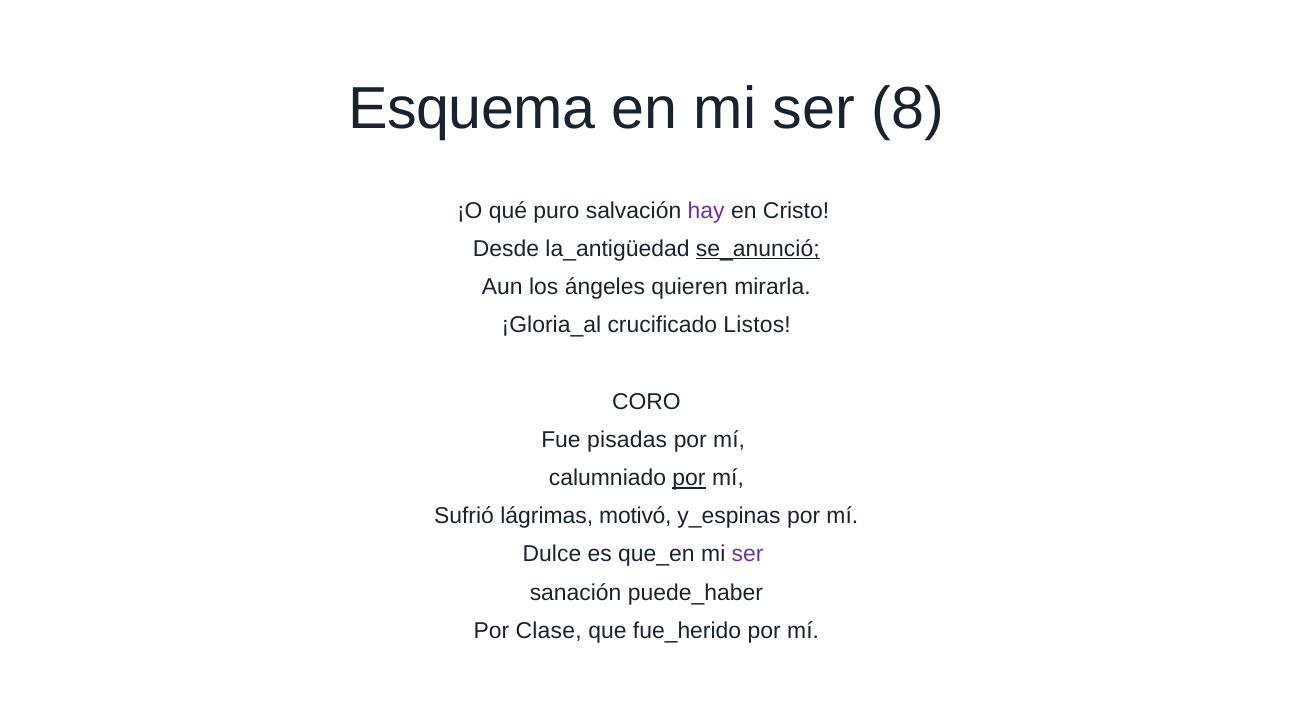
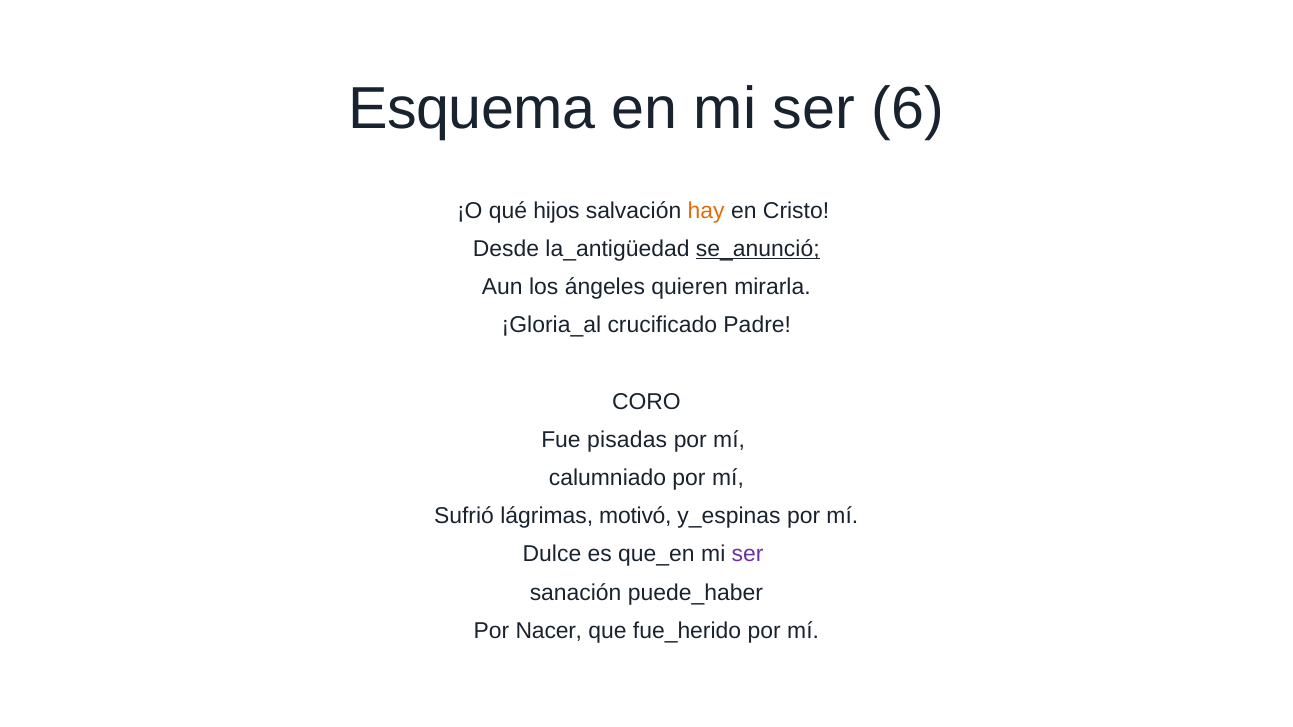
8: 8 -> 6 (908, 109)
puro: puro -> hijos (556, 211)
hay colour: purple -> orange (706, 211)
Listos: Listos -> Padre (757, 325)
por underline: present -> none (689, 478)
Clase: Clase -> Nacer (549, 631)
